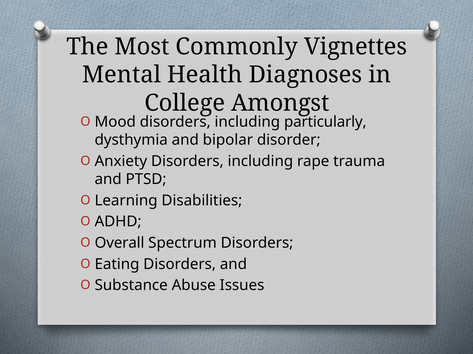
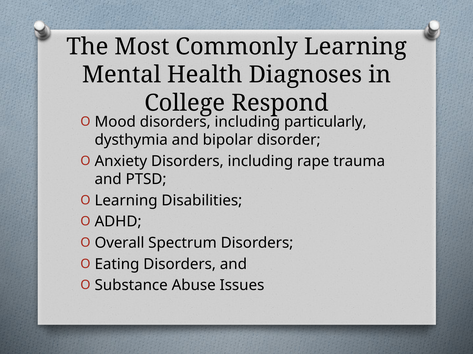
Commonly Vignettes: Vignettes -> Learning (356, 47)
Amongst: Amongst -> Respond (280, 103)
